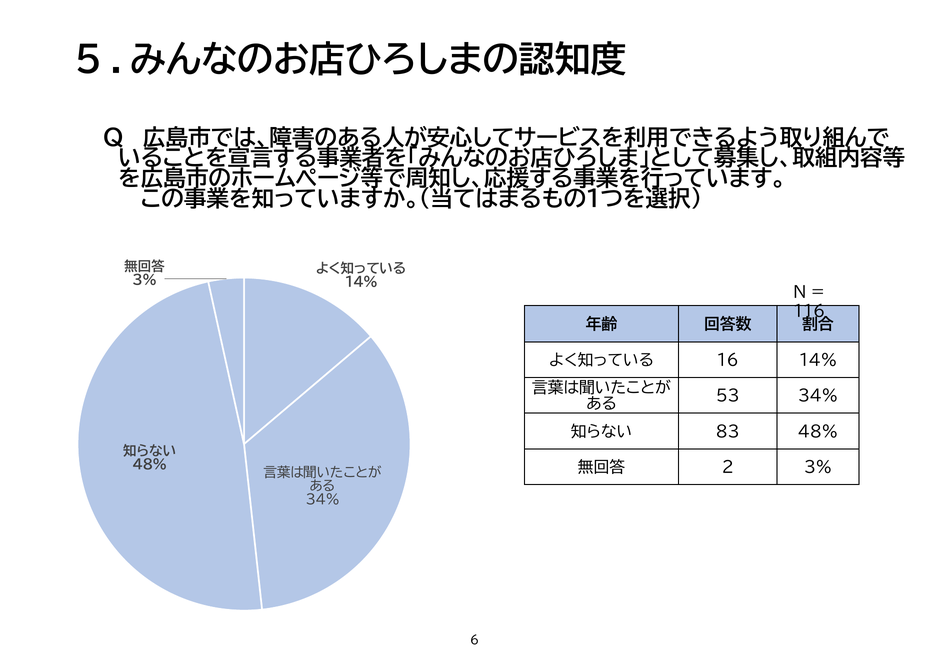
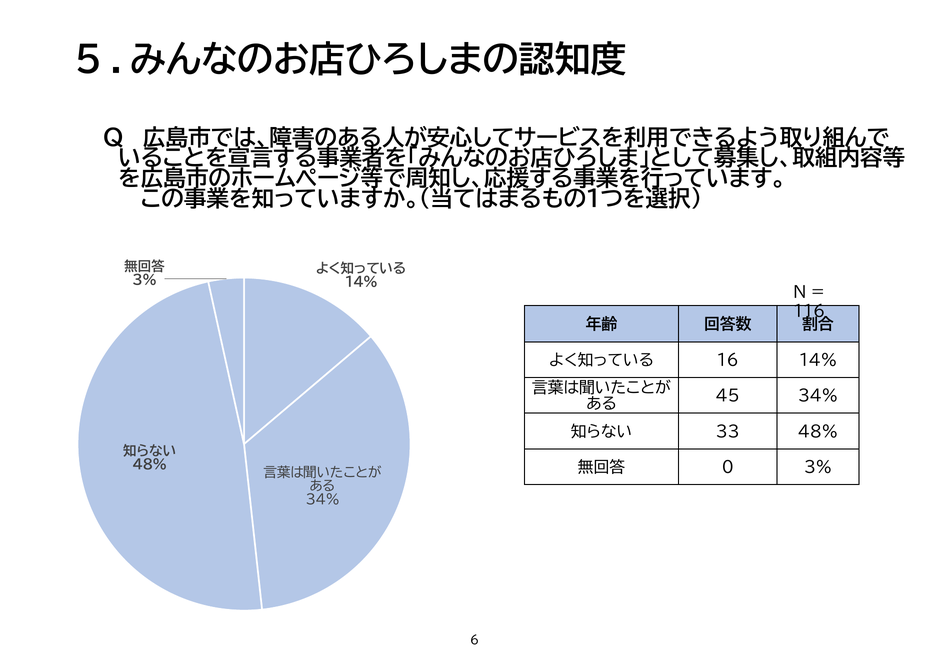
53: 53 -> 45 (728, 396)
83: 83 -> 33 (728, 432)
2: 2 -> 0 (728, 468)
